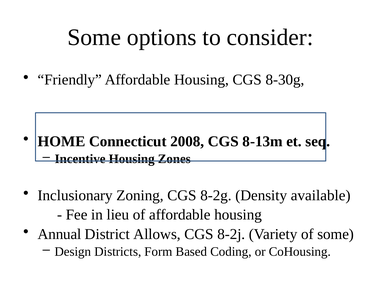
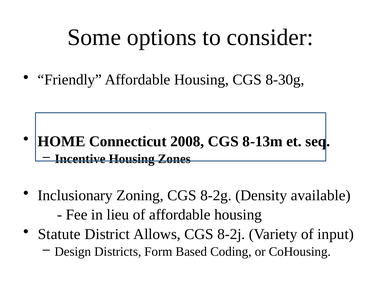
Annual: Annual -> Statute (59, 234)
of some: some -> input (336, 234)
